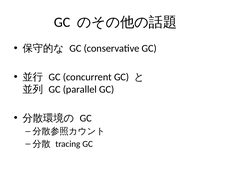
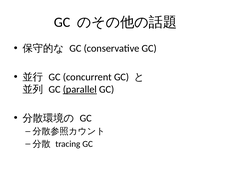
parallel underline: none -> present (80, 90)
